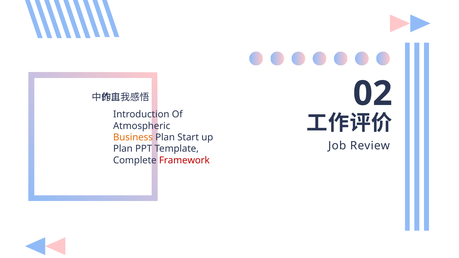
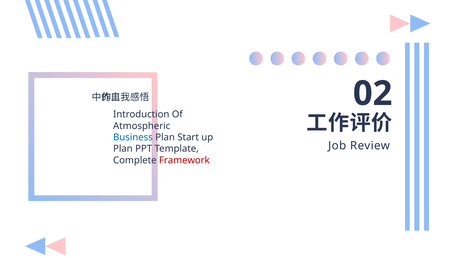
Business colour: orange -> blue (133, 137)
